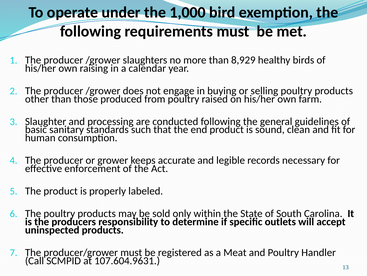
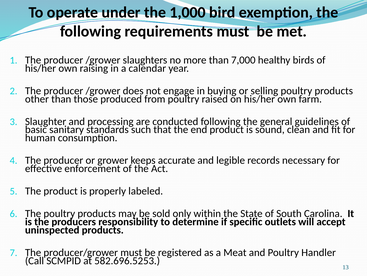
8,929: 8,929 -> 7,000 (243, 60)
107.604.9631: 107.604.9631 -> 582.696.5253 (127, 260)
